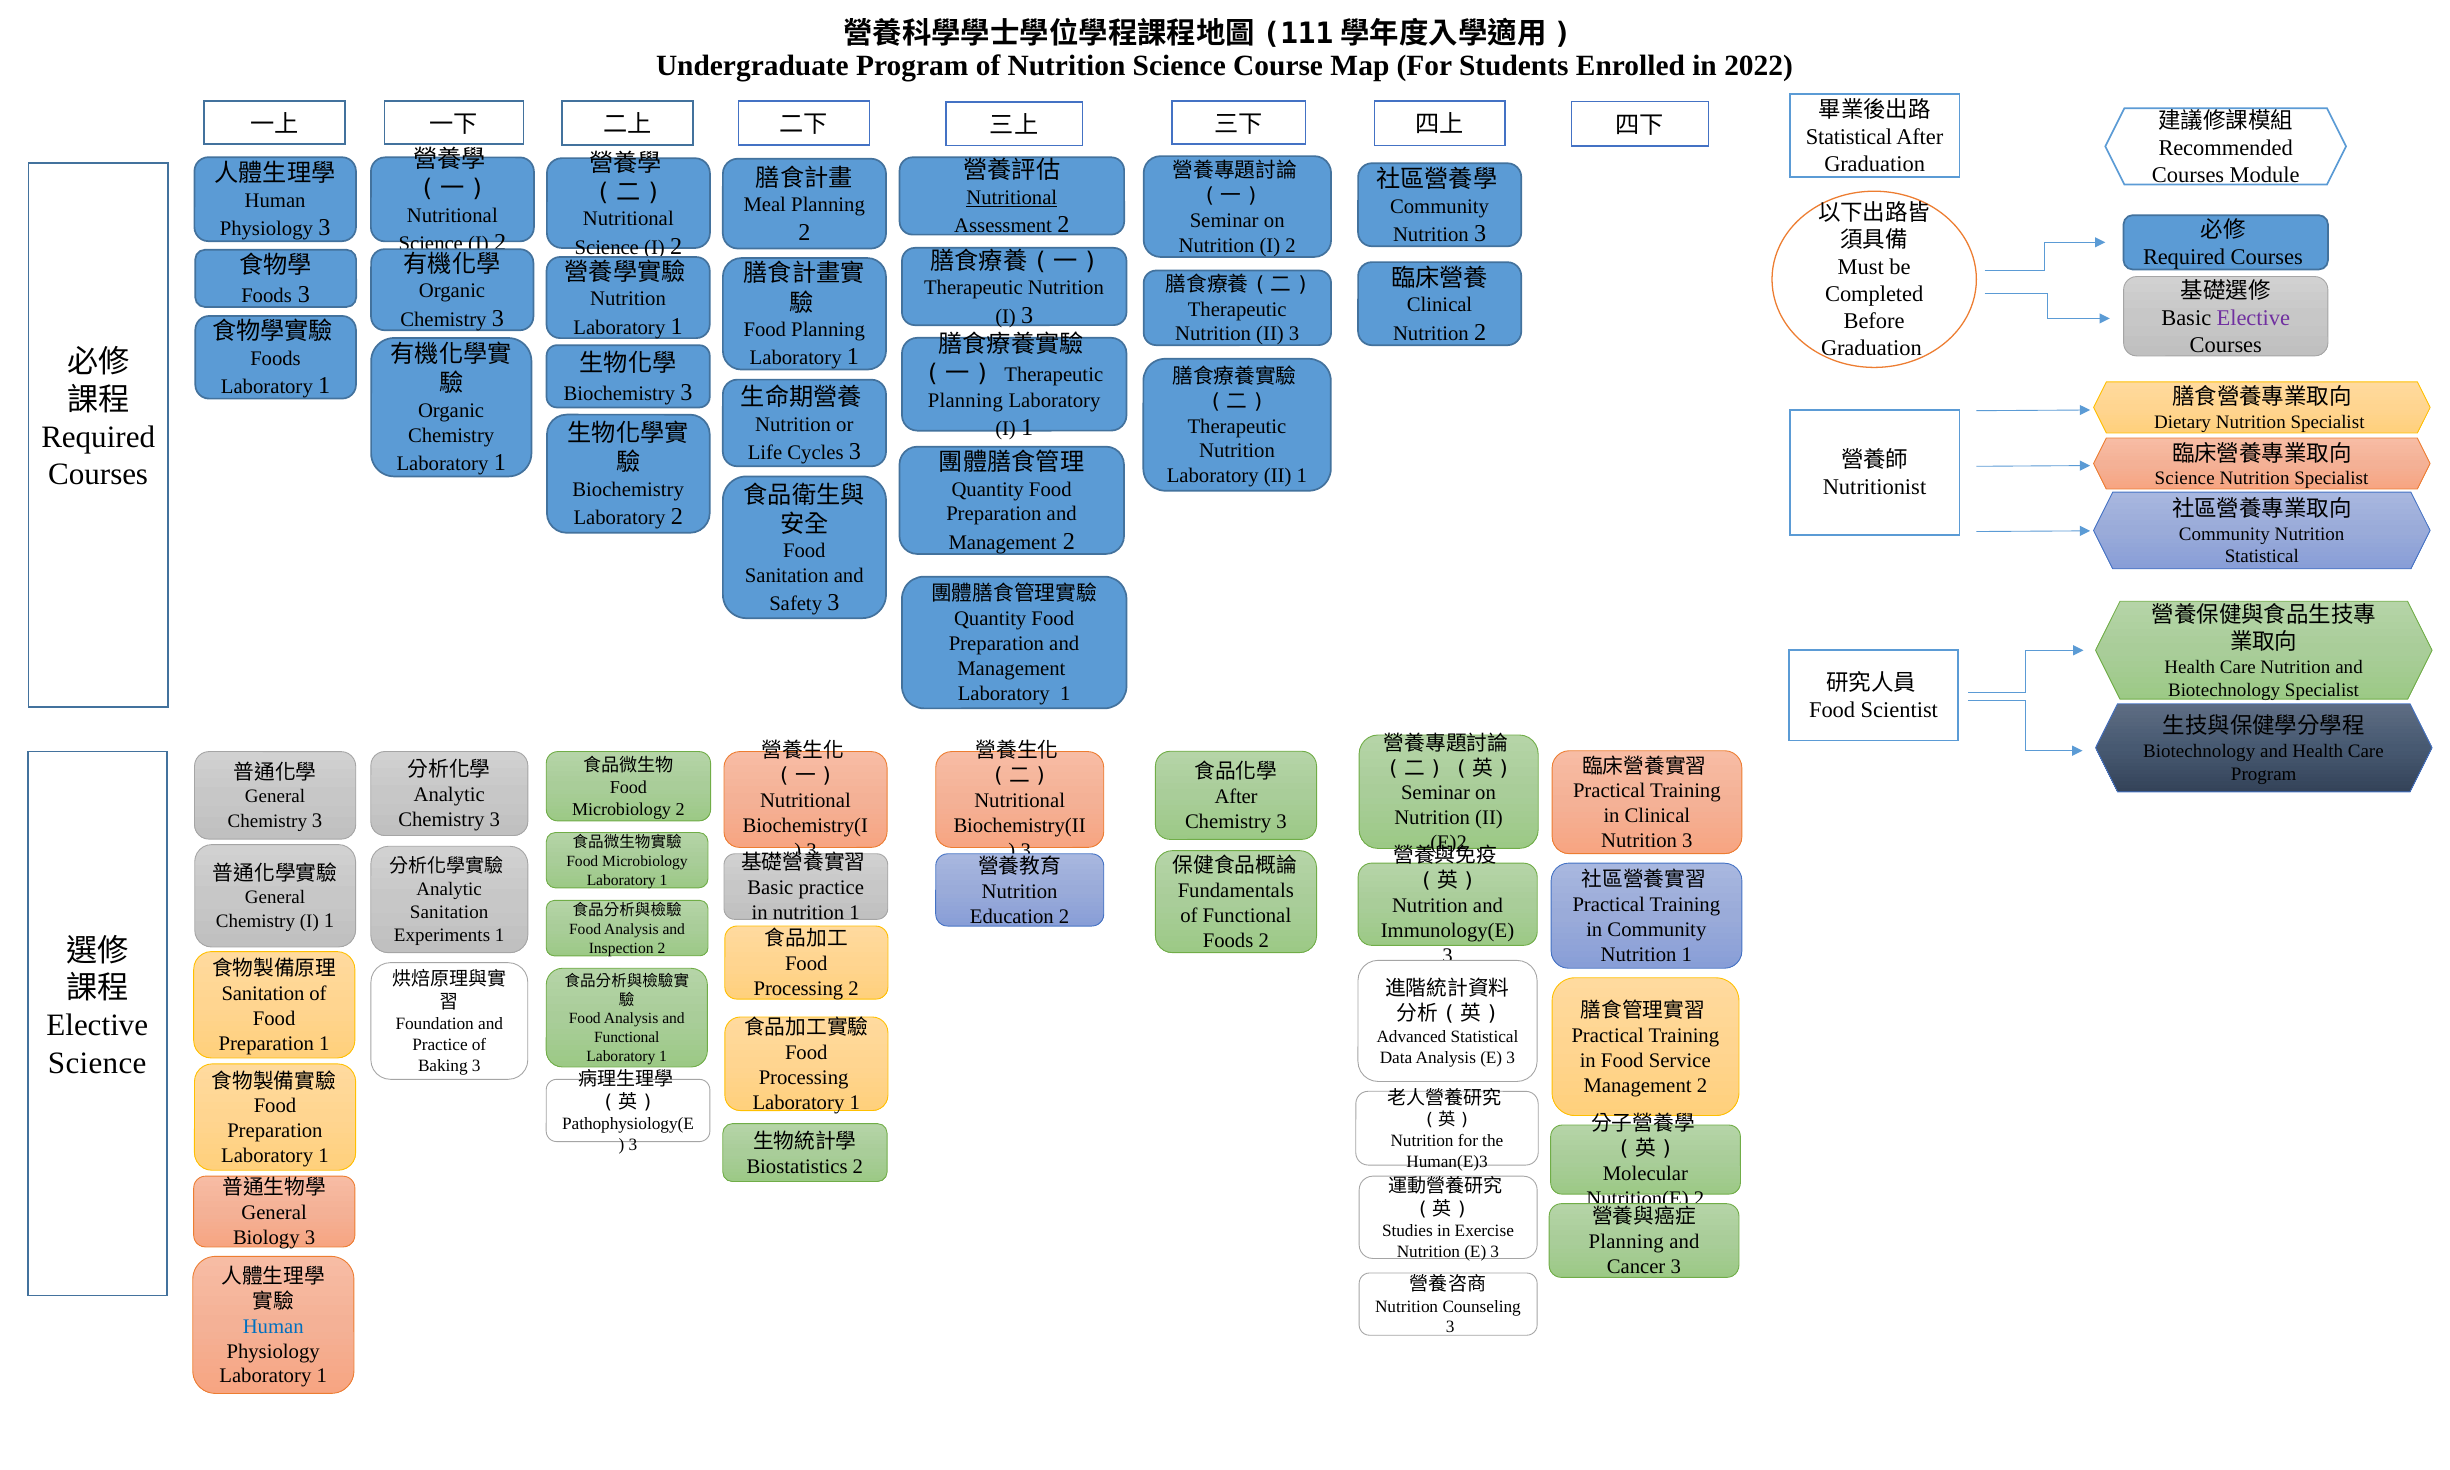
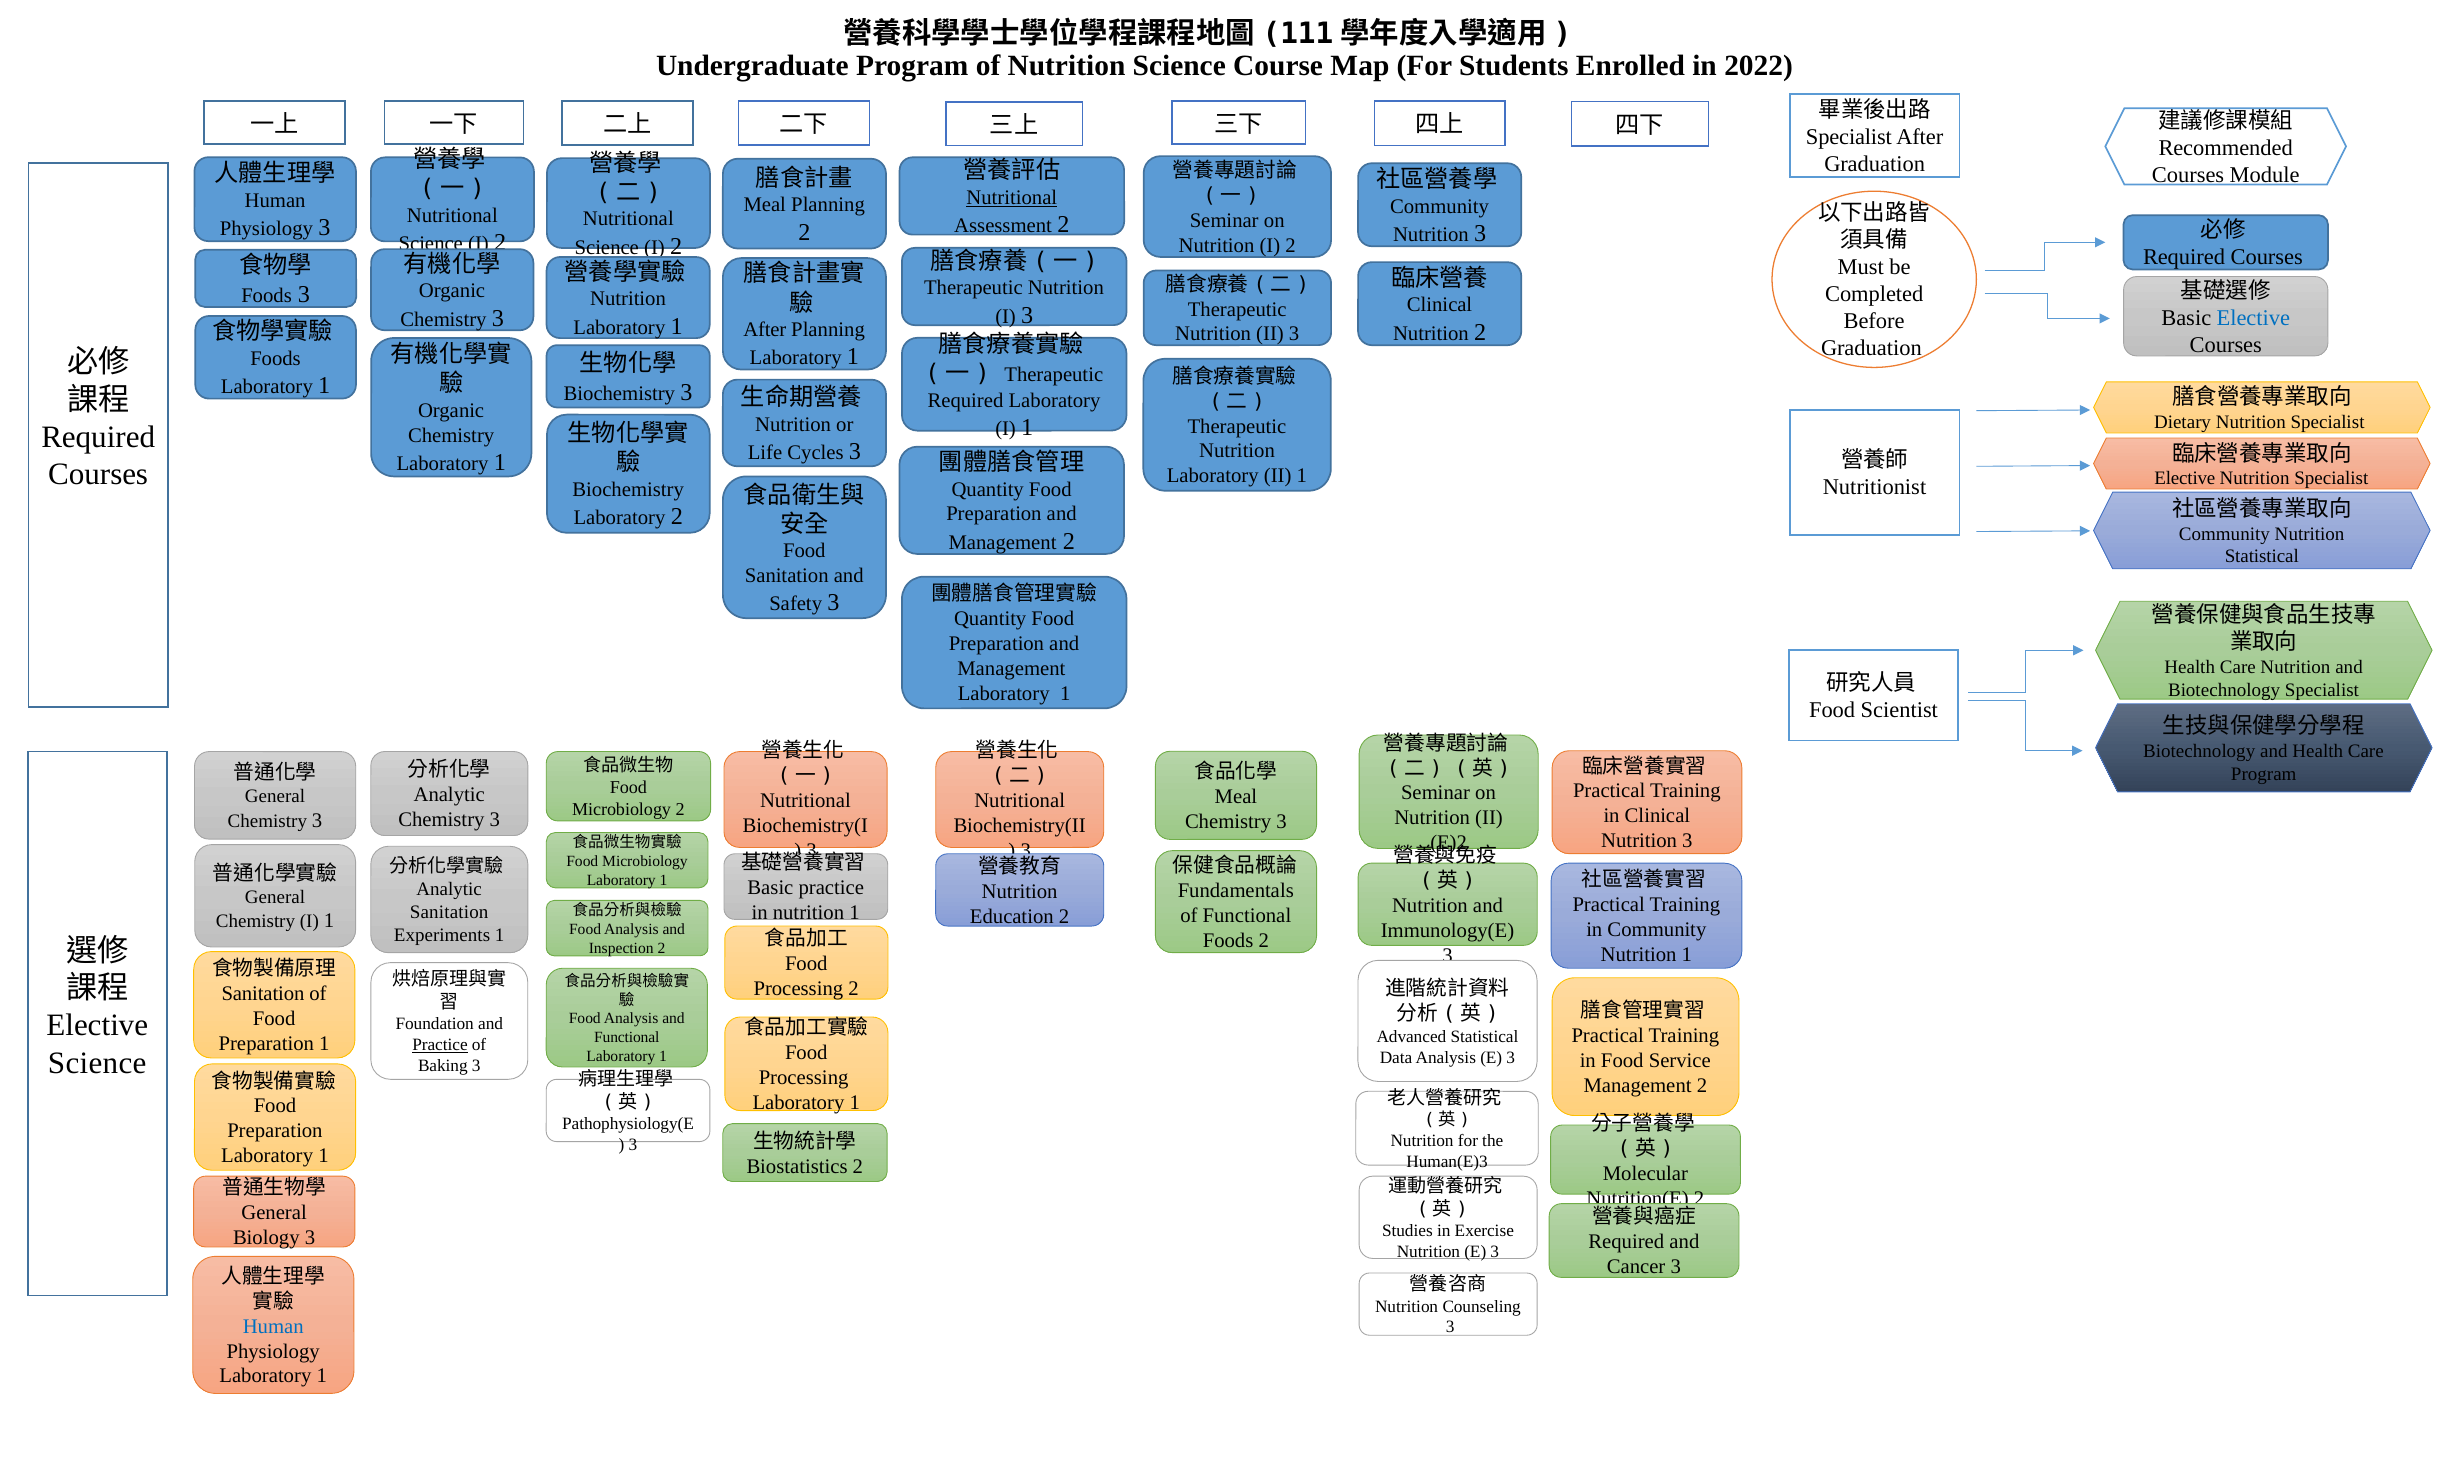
Statistical: Statistical -> Specialist (1849, 137)
Elective colour: purple -> blue (2253, 318)
Food: Food -> After (765, 330)
Planning: Planning -> Required (965, 400)
Science: Science -> Elective (2185, 478)
After: After -> Meal (1236, 797)
Practice underline: none -> present (440, 1045)
Planning: Planning -> Required (1626, 1242)
